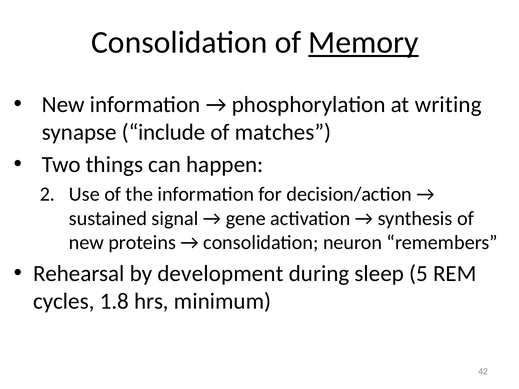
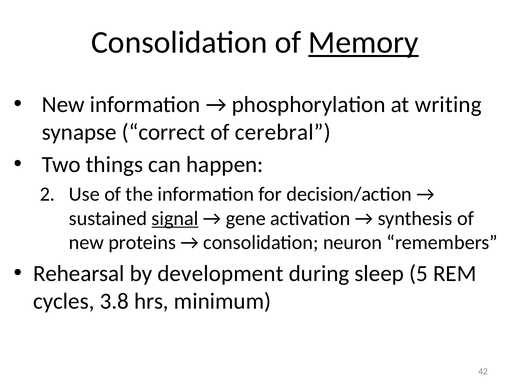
include: include -> correct (164, 132)
matches: matches -> cerebral (283, 132)
signal underline: none -> present (175, 219)
1.8: 1.8 -> 3.8 (114, 301)
